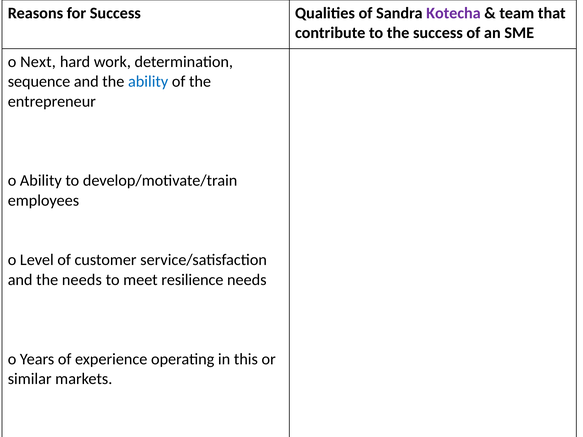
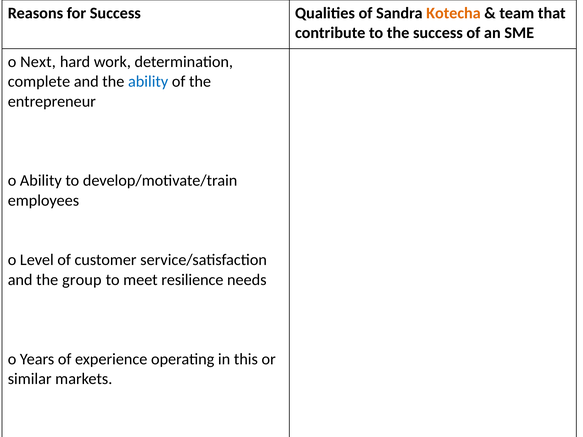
Kotecha colour: purple -> orange (453, 13)
sequence: sequence -> complete (39, 82)
the needs: needs -> group (82, 280)
